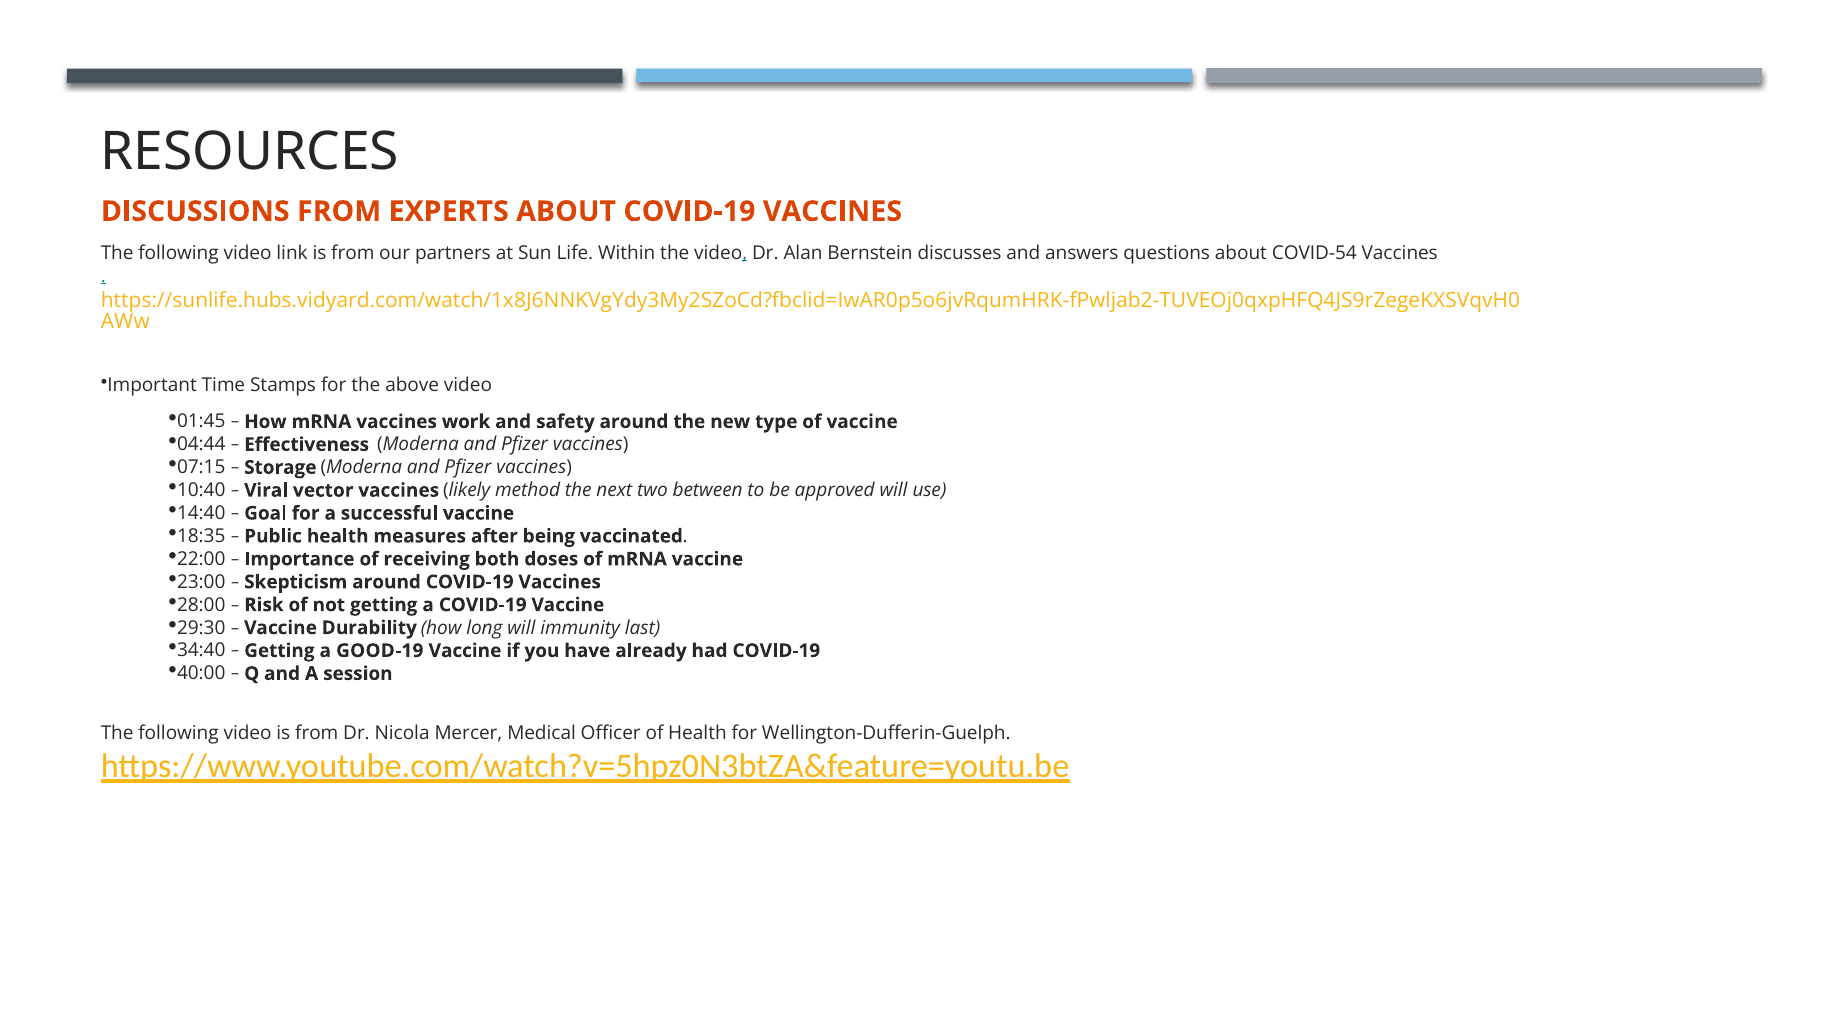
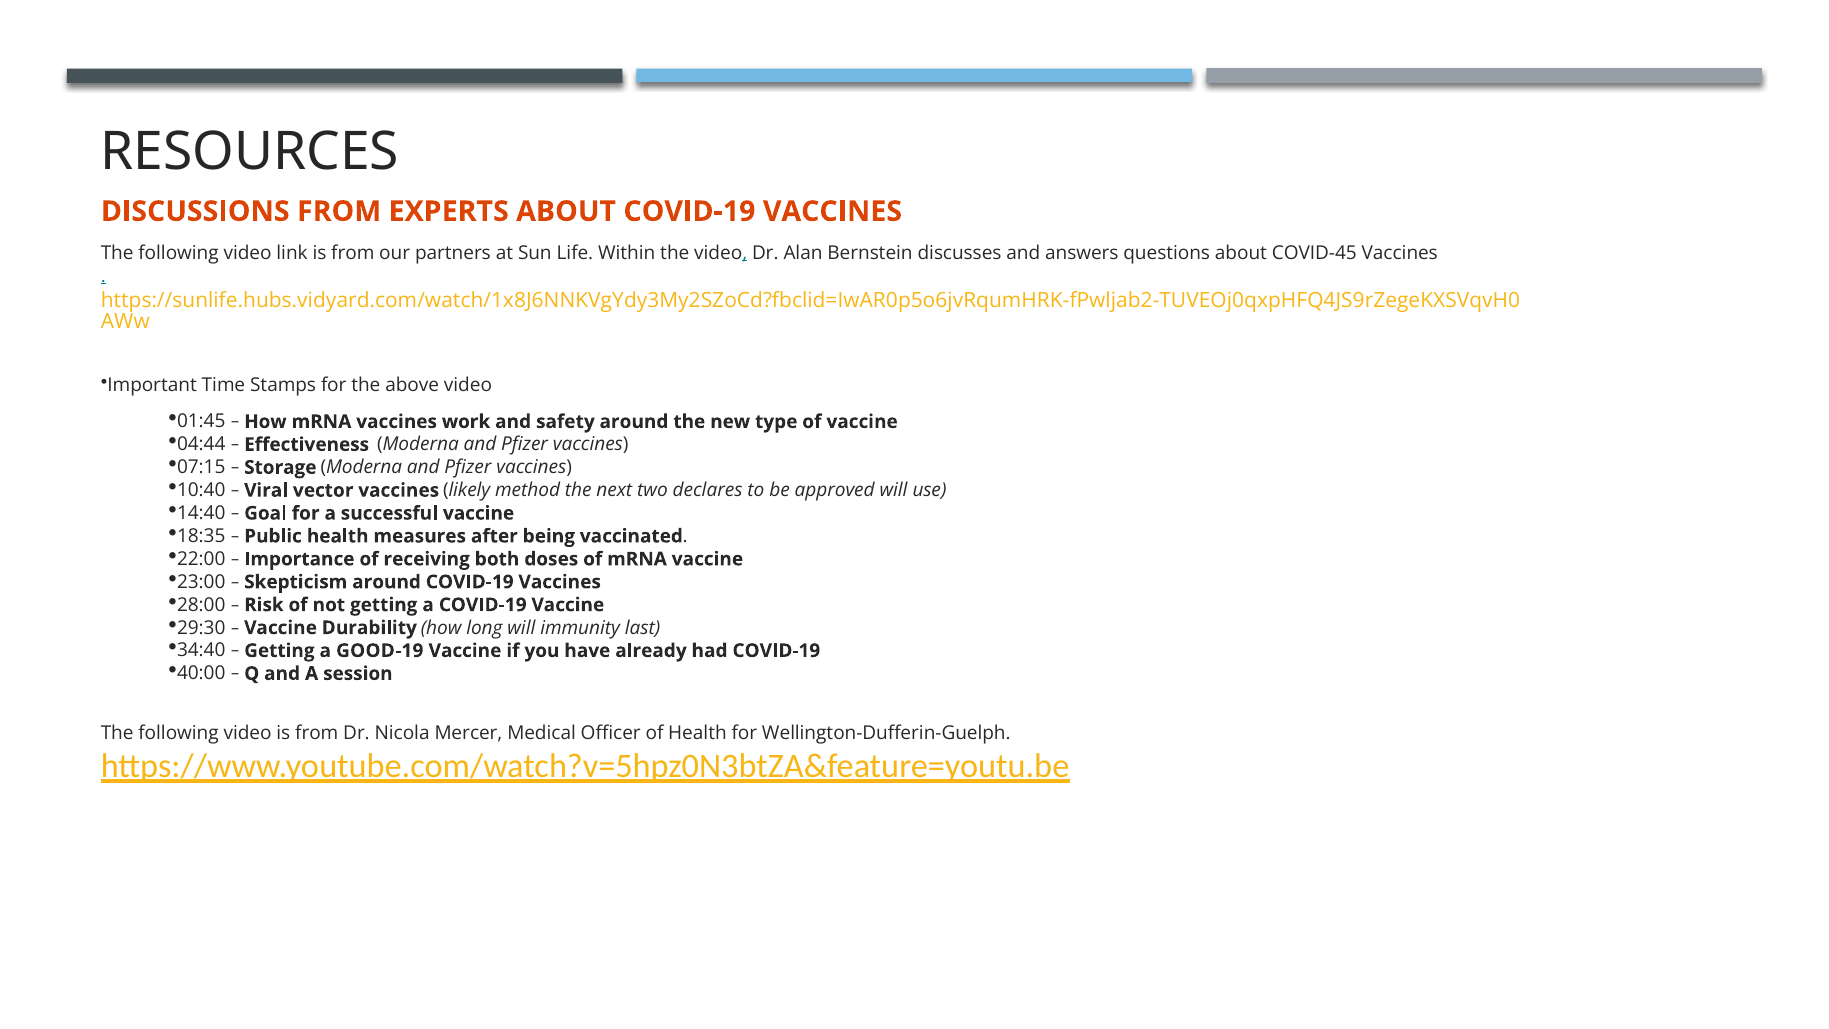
COVID-54: COVID-54 -> COVID-45 (1314, 253)
between: between -> declares (708, 490)
